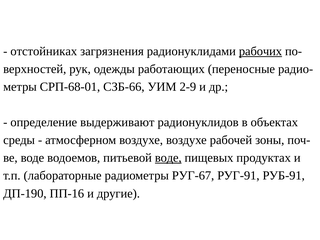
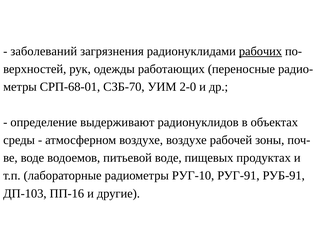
отстойниках: отстойниках -> заболеваний (44, 51)
СЗБ-66: СЗБ-66 -> СЗБ-70 (124, 87)
2-9: 2-9 -> 2-0 (188, 87)
воде underline: present -> none (168, 158)
РУГ-67: РУГ-67 -> РУГ-10 (193, 176)
ДП-190: ДП-190 -> ДП-103 (25, 193)
